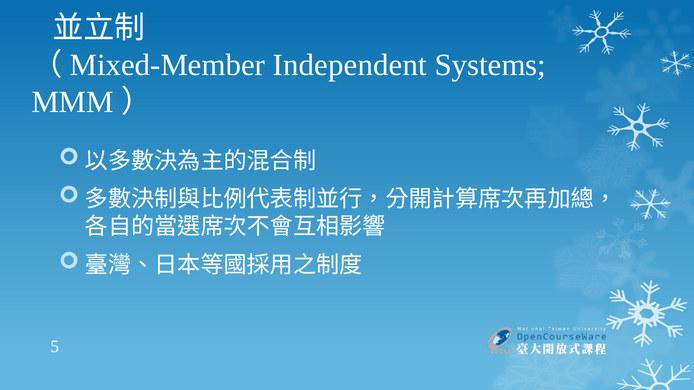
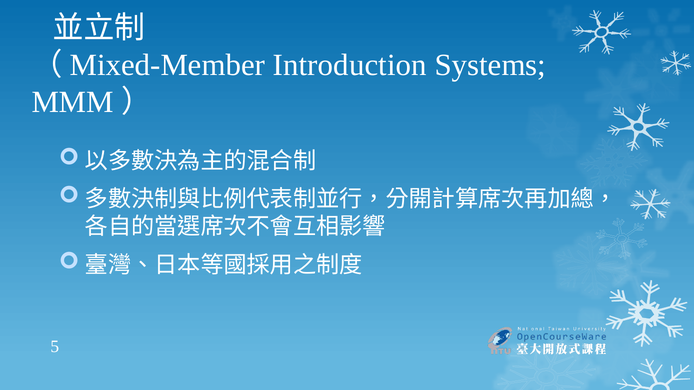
Independent: Independent -> Introduction (350, 65)
